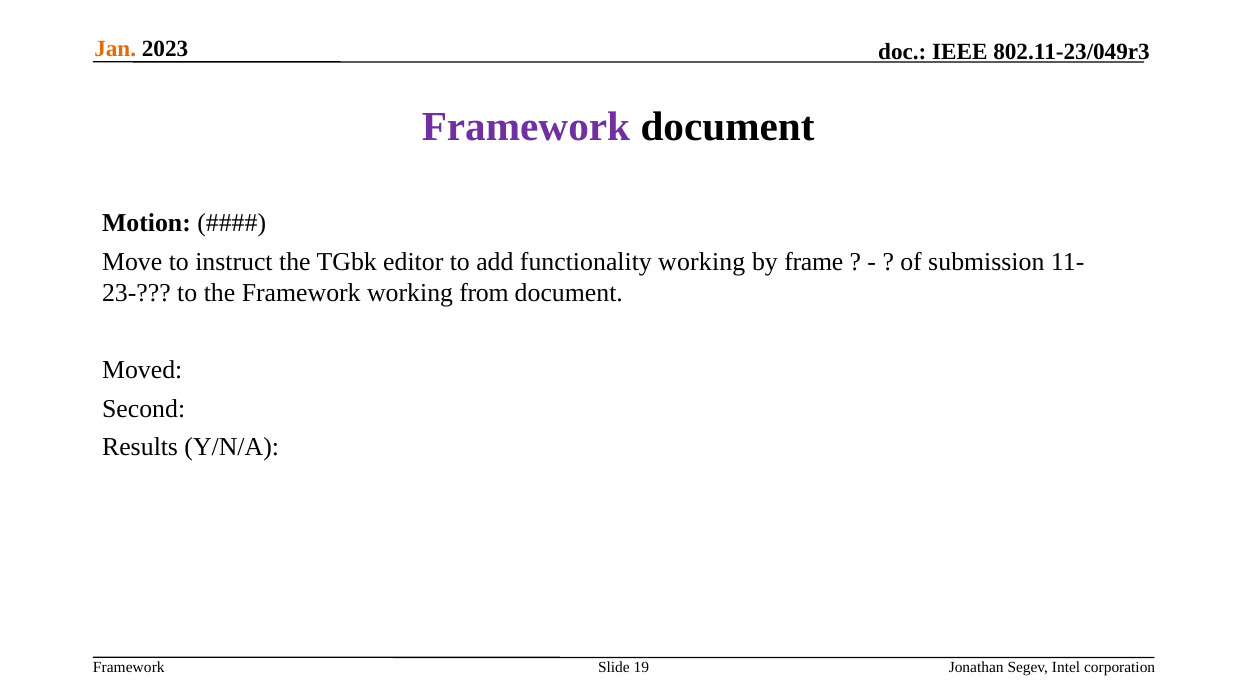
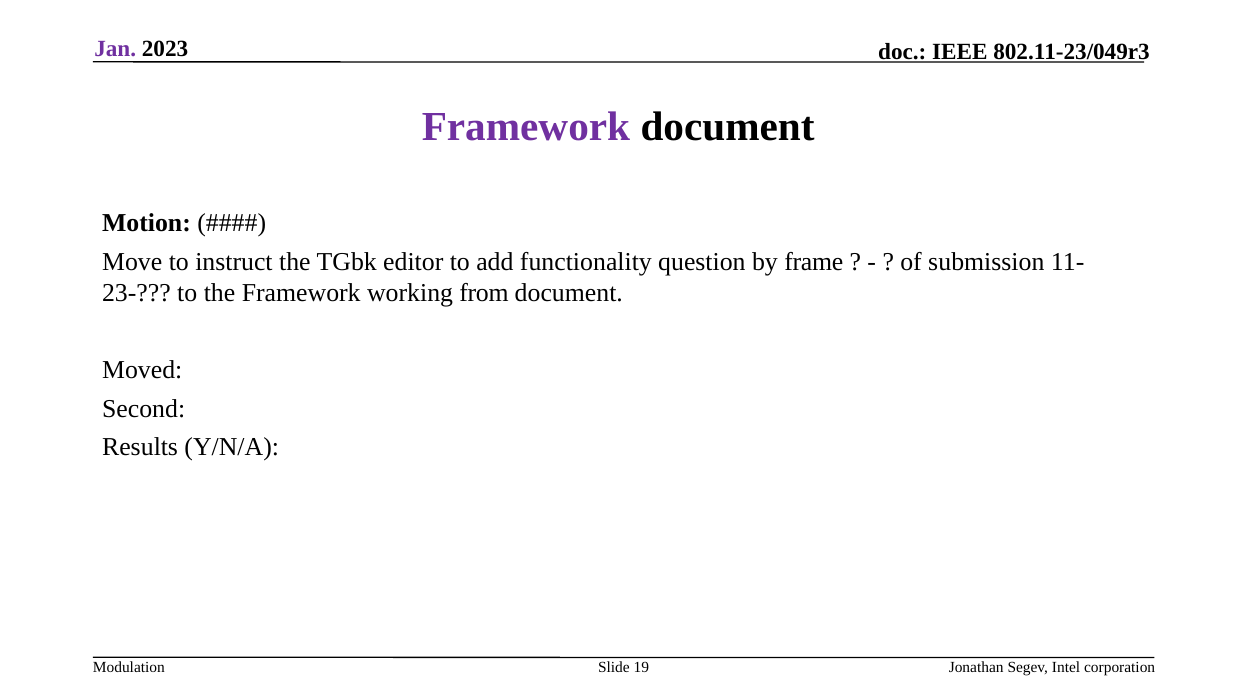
Jan colour: orange -> purple (115, 49)
functionality working: working -> question (702, 262)
Framework: Framework -> Modulation (129, 667)
